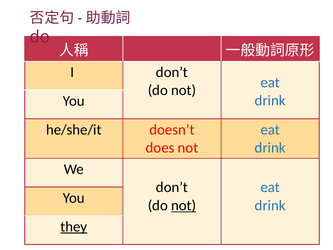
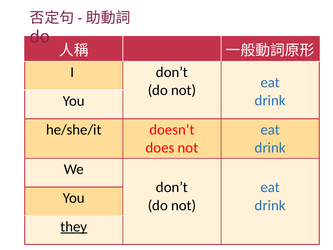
not underline: present -> none (184, 205)
